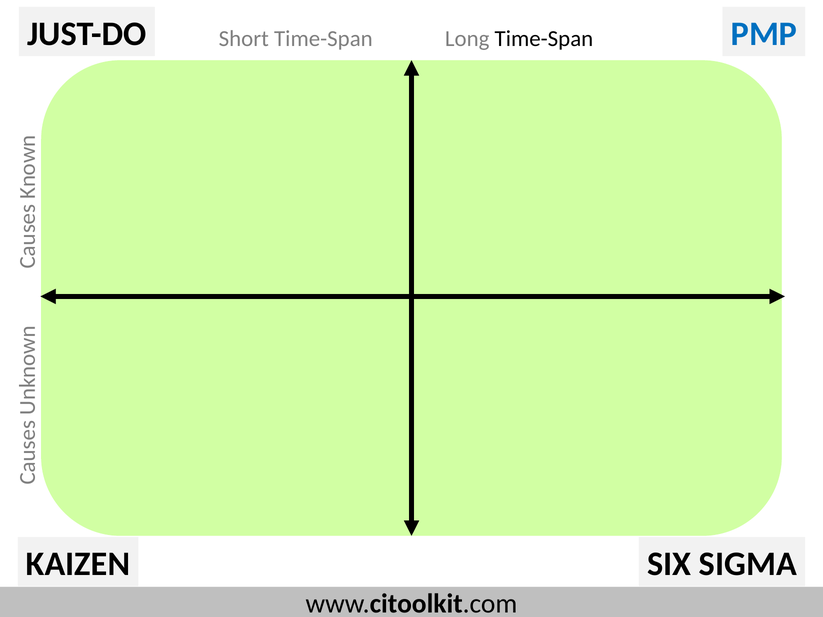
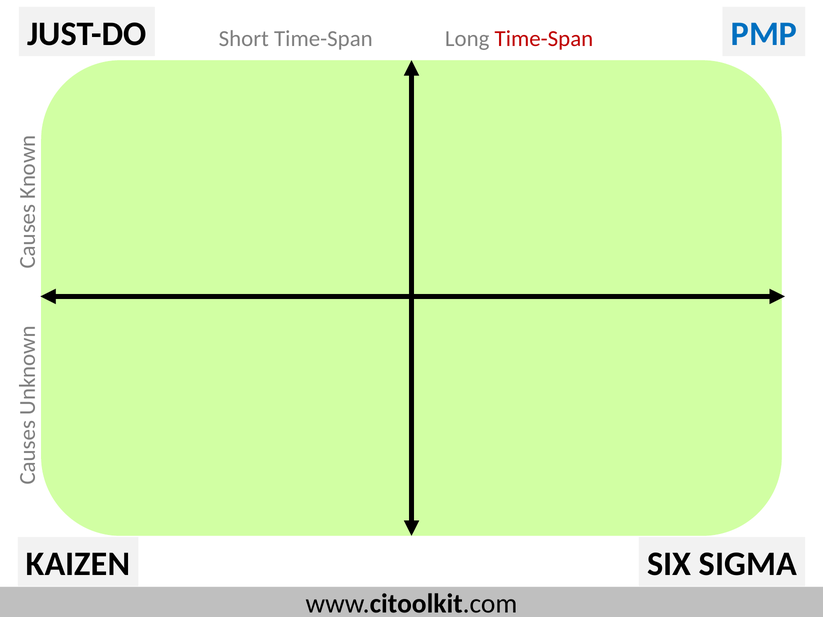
Time-Span colour: black -> red (544, 39)
